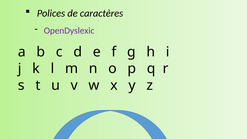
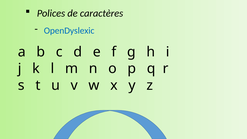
OpenDyslexic colour: purple -> blue (69, 31)
